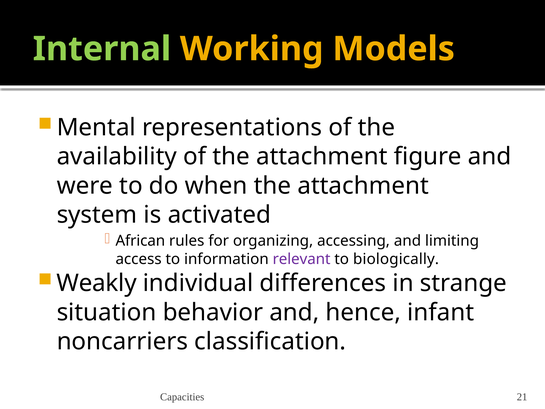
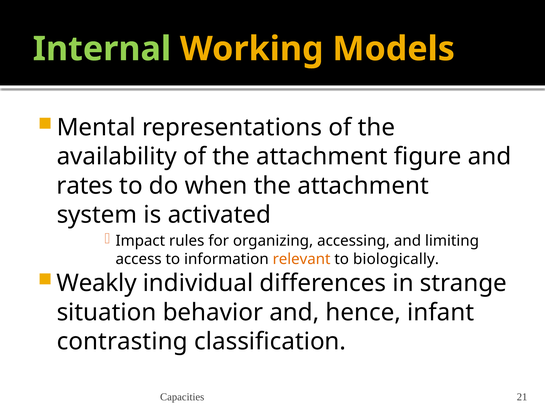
were: were -> rates (85, 186)
African: African -> Impact (140, 241)
relevant colour: purple -> orange (302, 259)
noncarriers: noncarriers -> contrasting (122, 341)
